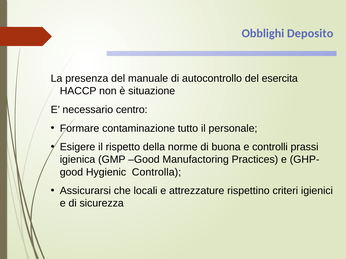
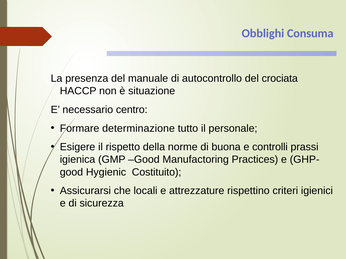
Deposito: Deposito -> Consuma (310, 33)
esercita: esercita -> crociata (280, 79)
contaminazione: contaminazione -> determinazione (139, 129)
Controlla: Controlla -> Costituito (157, 172)
